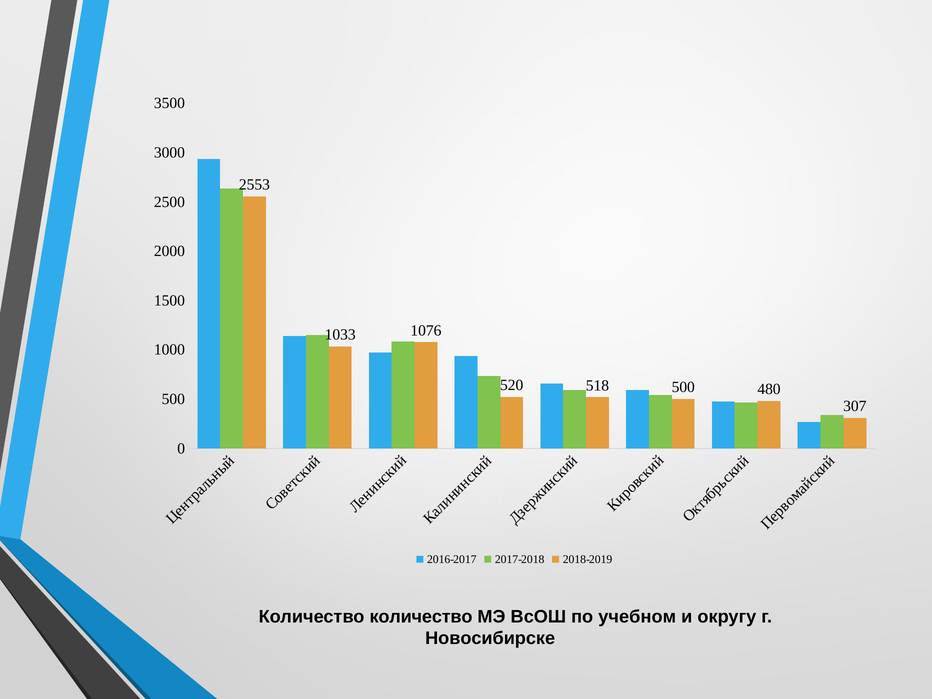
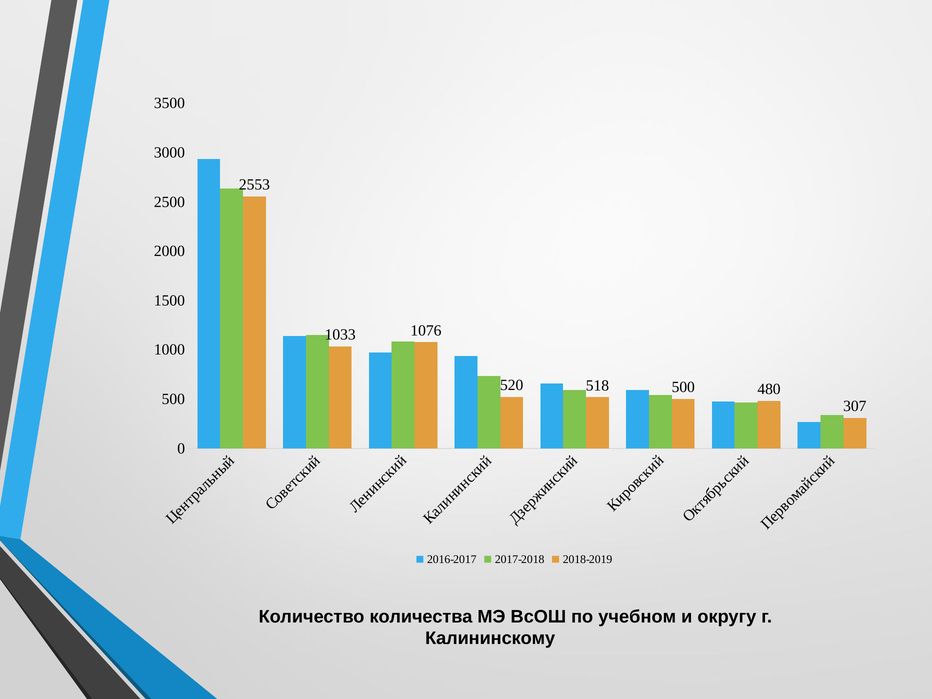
Количество количество: количество -> количества (421, 617)
Новосибирске: Новосибирске -> Калининскому (490, 638)
